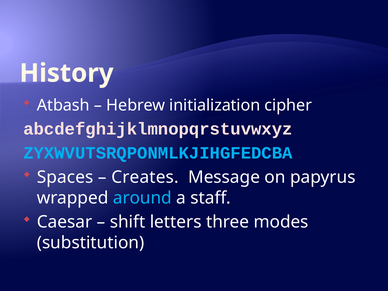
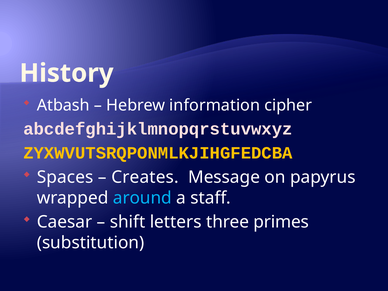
initialization: initialization -> information (215, 105)
ZYXWVUTSRQPONMLKJIHGFEDCBA colour: light blue -> yellow (158, 153)
modes: modes -> primes (281, 222)
